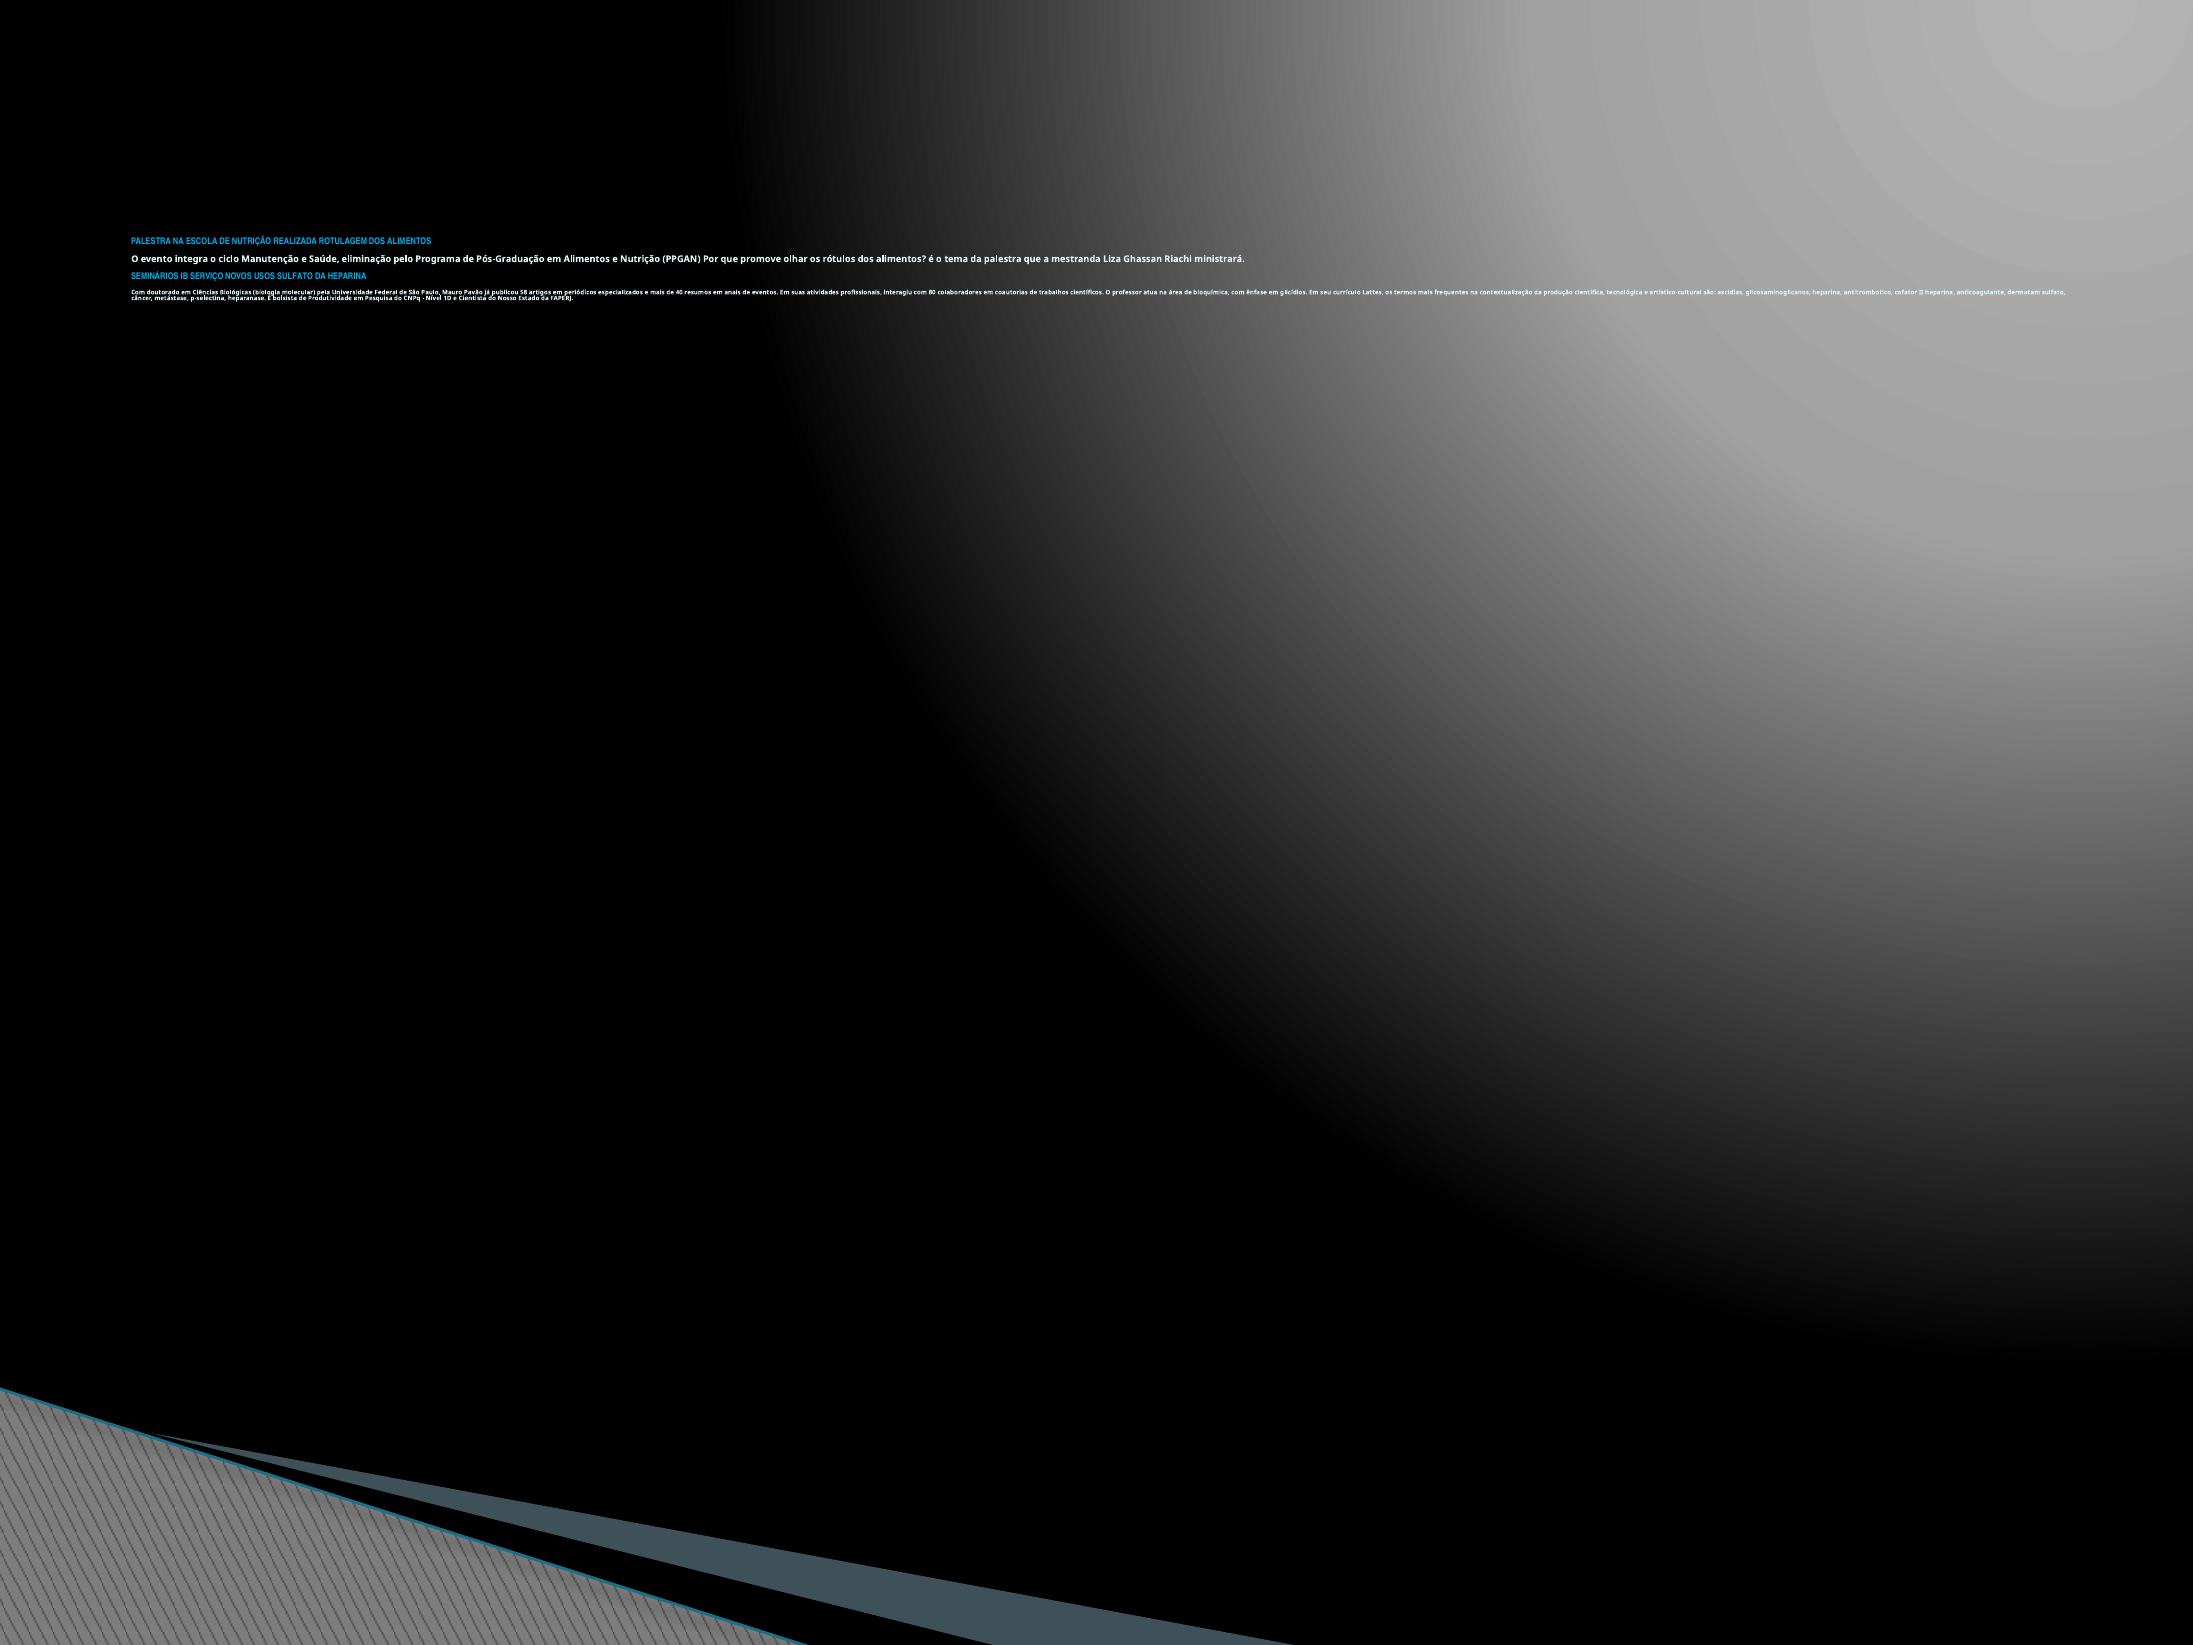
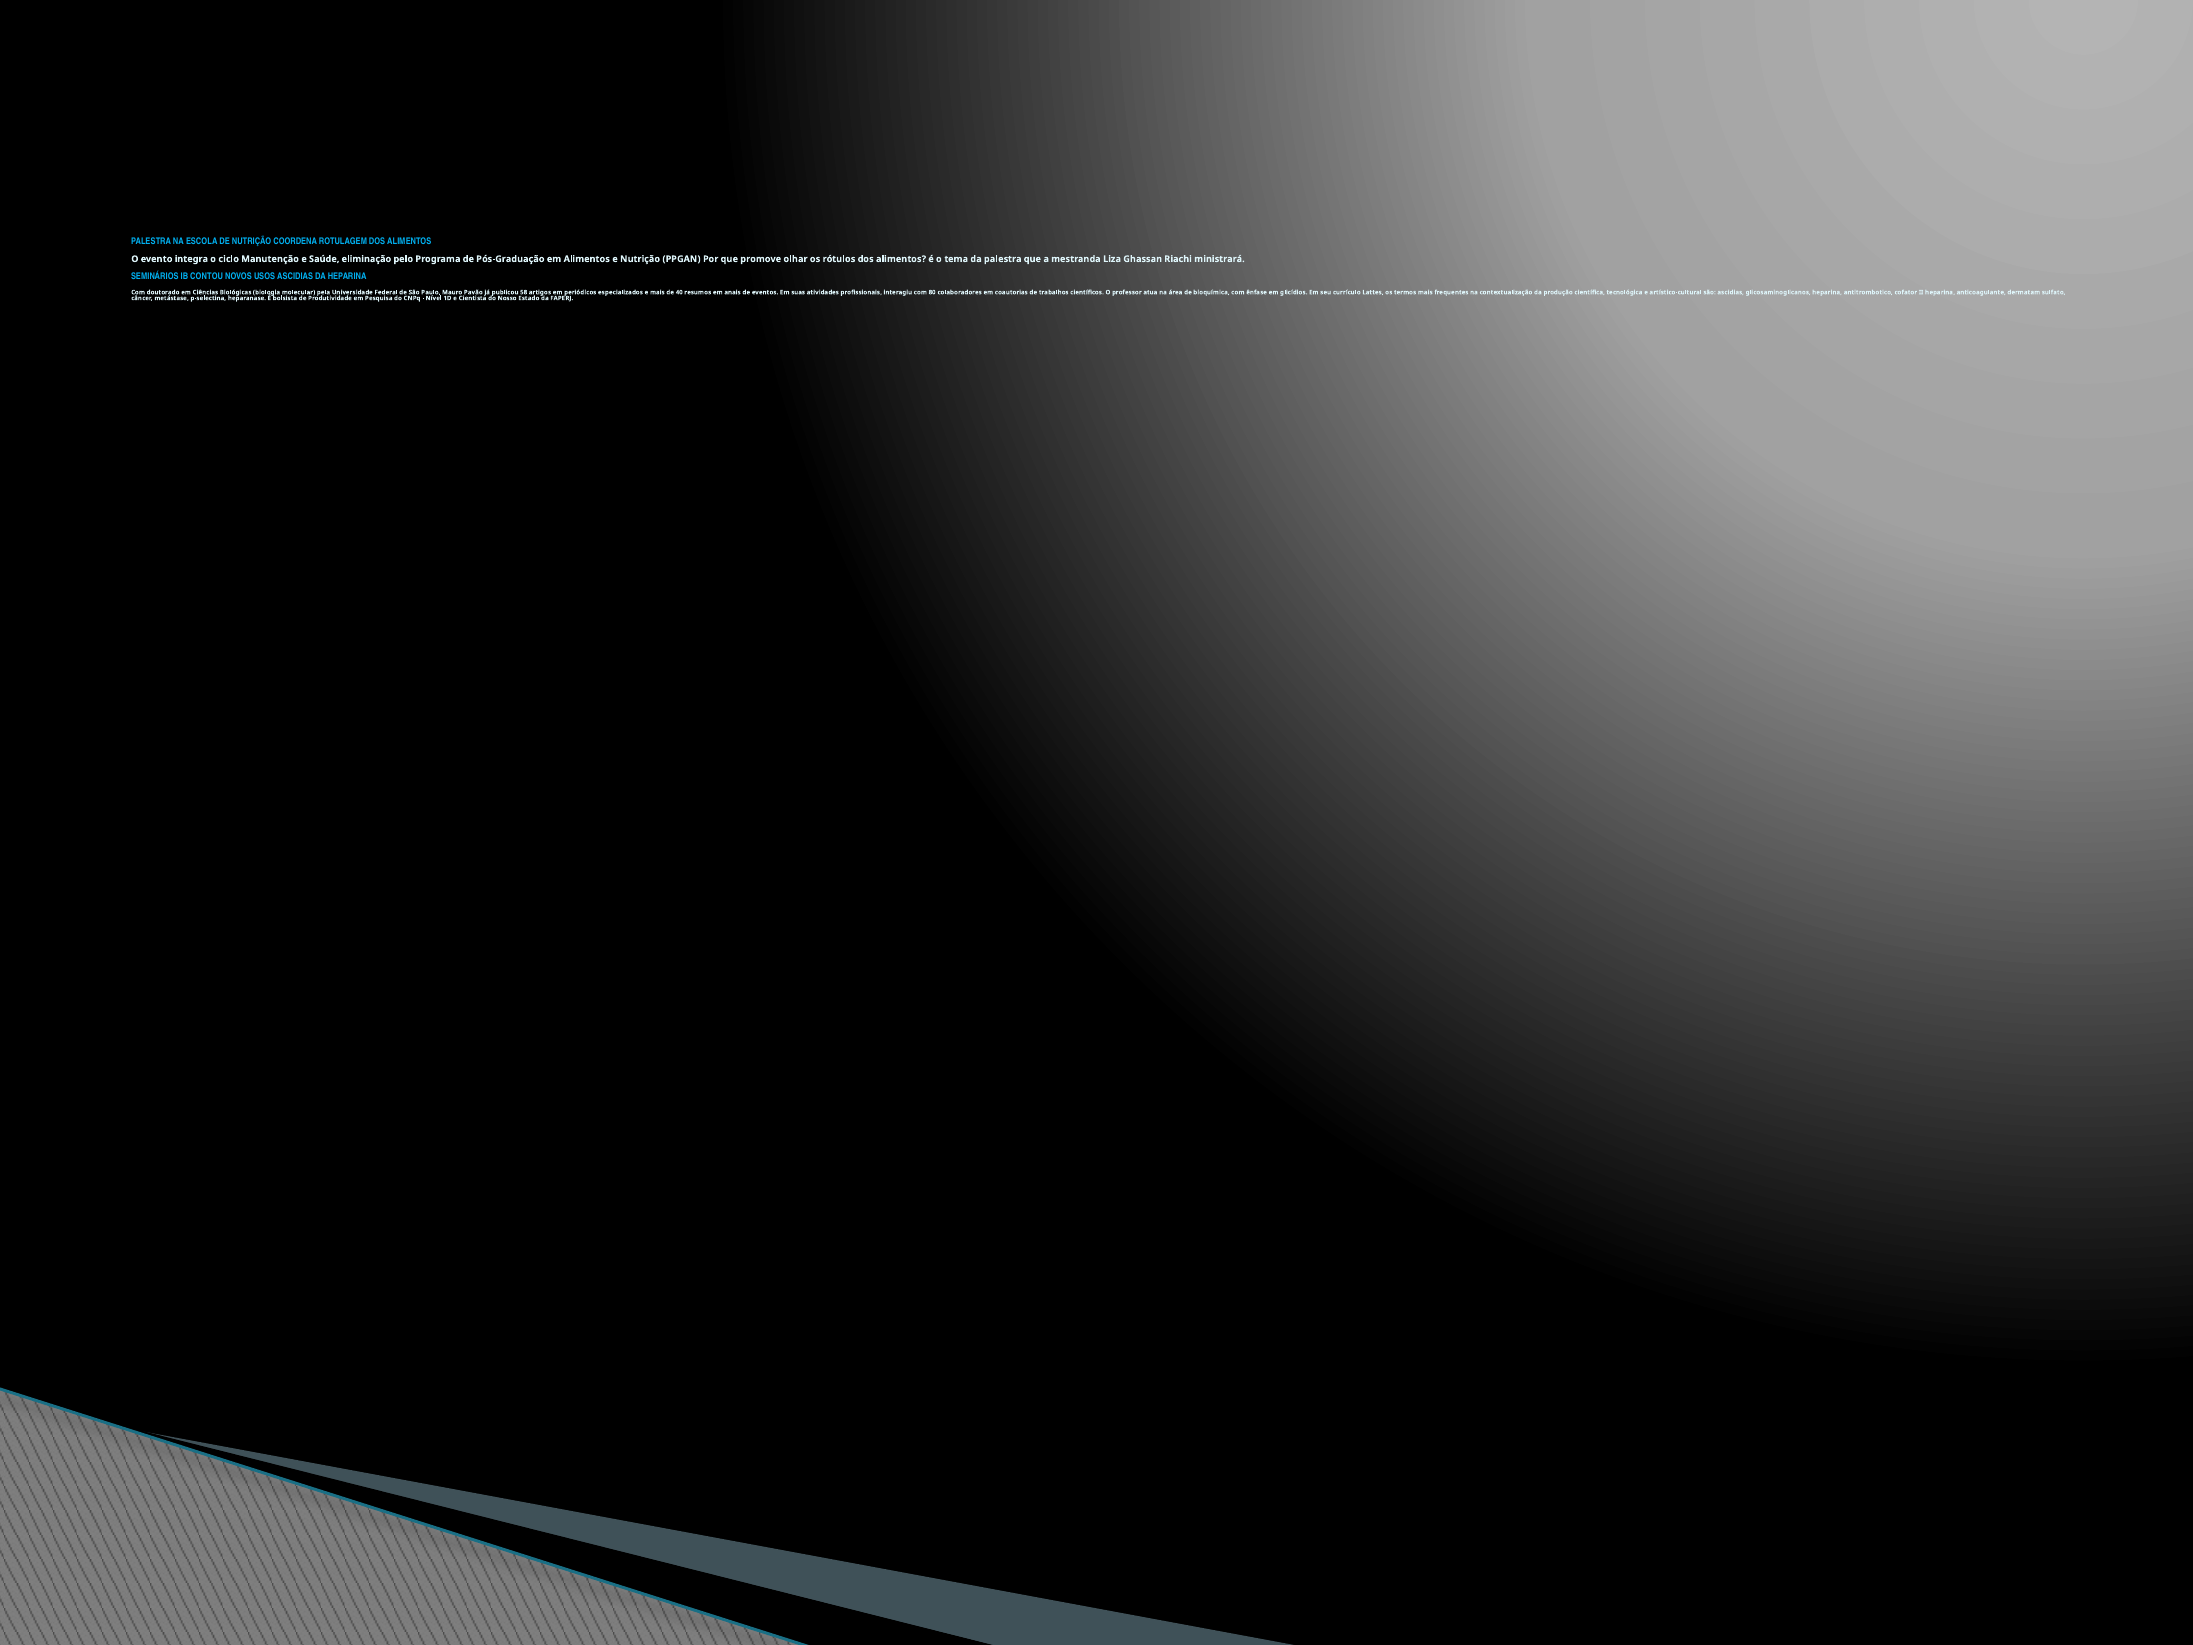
REALIZADA: REALIZADA -> COORDENA (295, 241)
SERVIÇO: SERVIÇO -> CONTOU (207, 277)
USOS SULFATO: SULFATO -> ASCIDIAS (295, 277)
